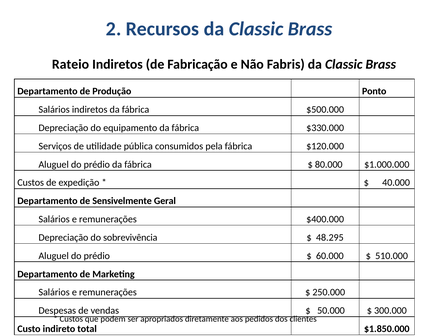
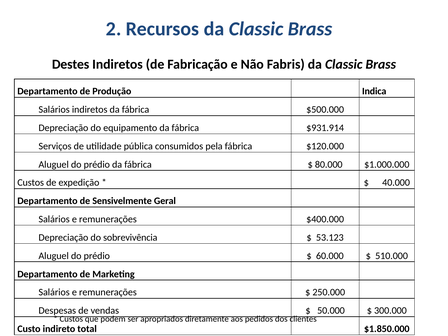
Rateio: Rateio -> Destes (71, 64)
Ponto: Ponto -> Indica (374, 91)
$330.000: $330.000 -> $931.914 (325, 128)
48.295: 48.295 -> 53.123 (330, 238)
